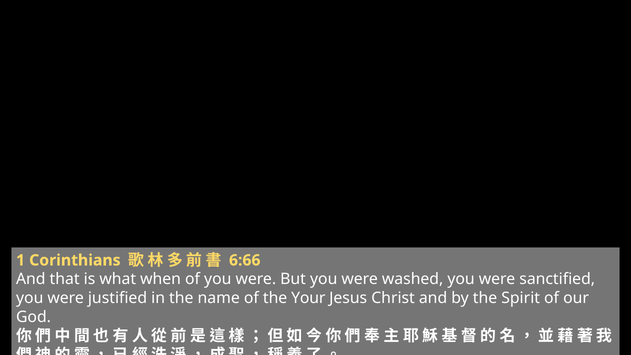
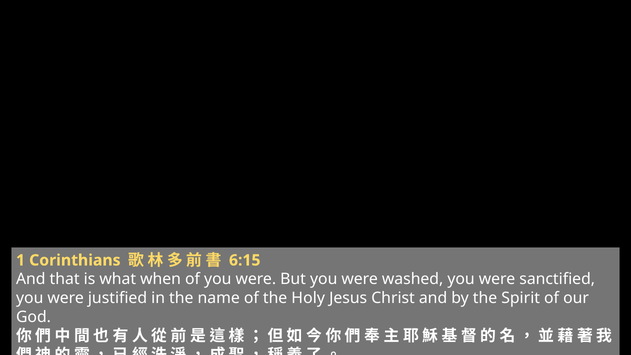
6:66: 6:66 -> 6:15 (245, 260)
Your: Your -> Holy (308, 298)
